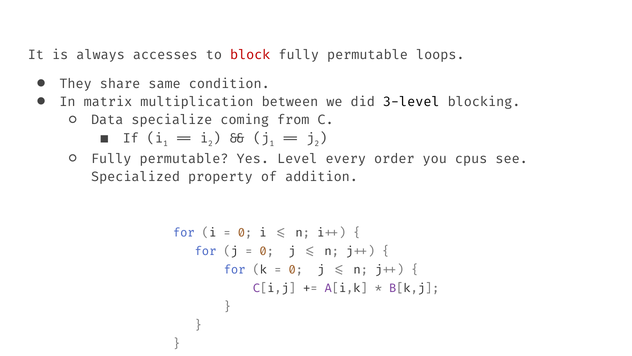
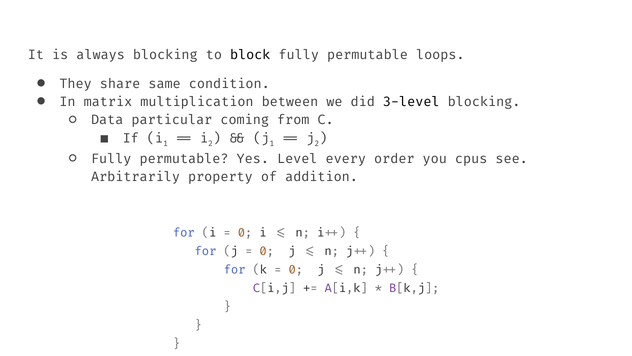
always accesses: accesses -> blocking (165, 55)
block colour: red -> black (250, 55)
specialize: specialize -> particular (172, 120)
Specialized: Specialized -> Arbitrarily (136, 177)
